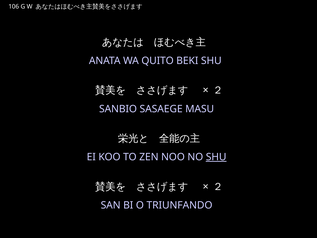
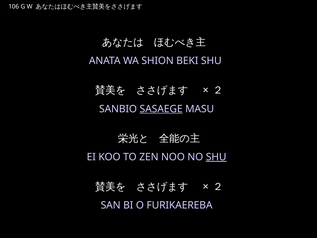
QUITO: QUITO -> SHION (158, 61)
SASAEGE underline: none -> present (161, 109)
TRIUNFANDO: TRIUNFANDO -> FURIKAEREBA (180, 205)
